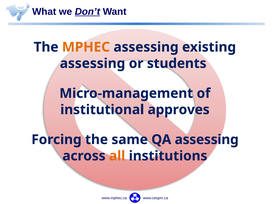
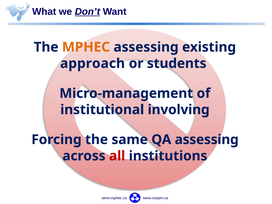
assessing: assessing -> approach (92, 63)
approves: approves -> involving (179, 110)
all colour: orange -> red (117, 156)
